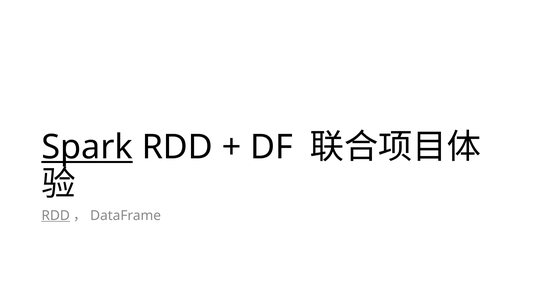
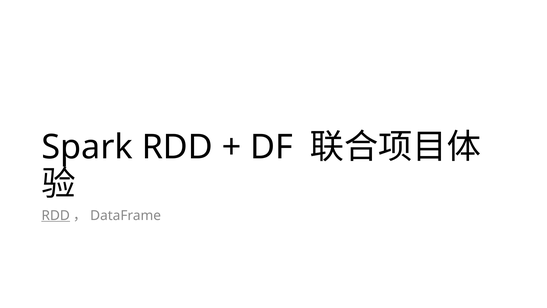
Spark underline: present -> none (87, 147)
